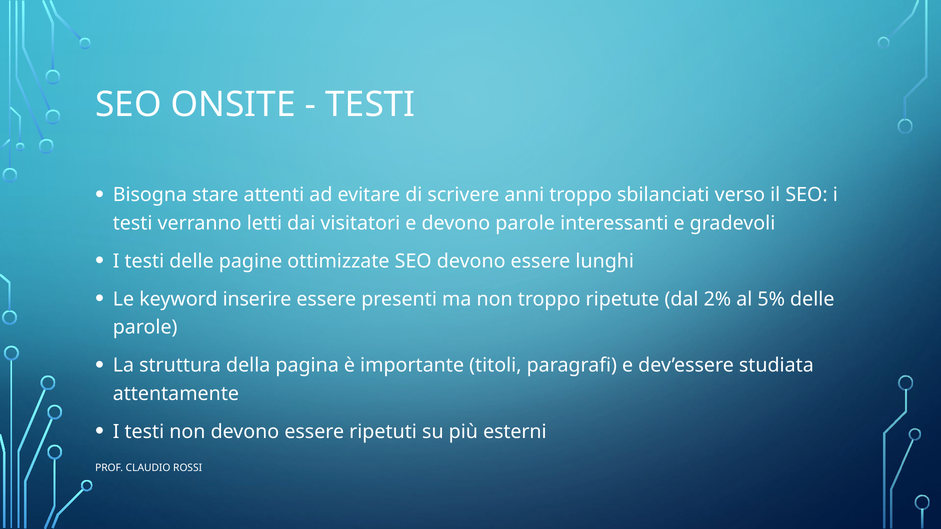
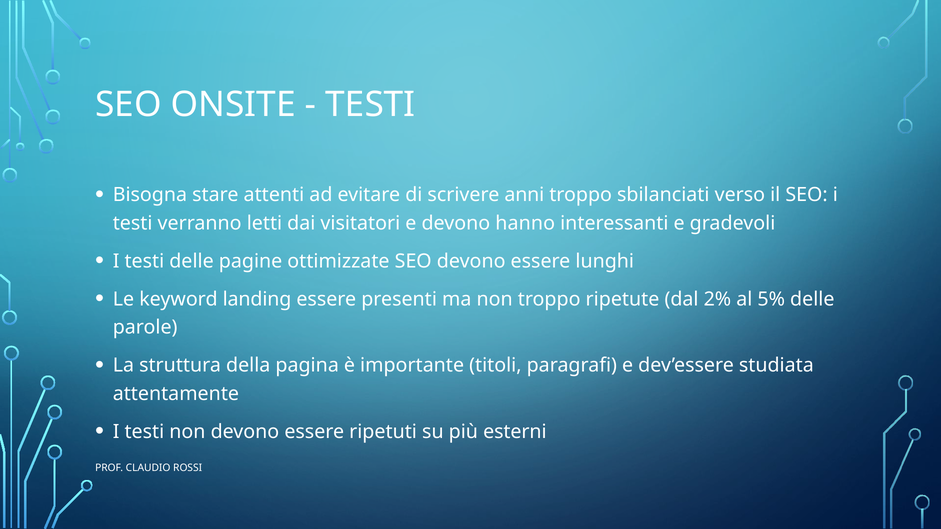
devono parole: parole -> hanno (525, 223)
inserire: inserire -> landing (257, 299)
